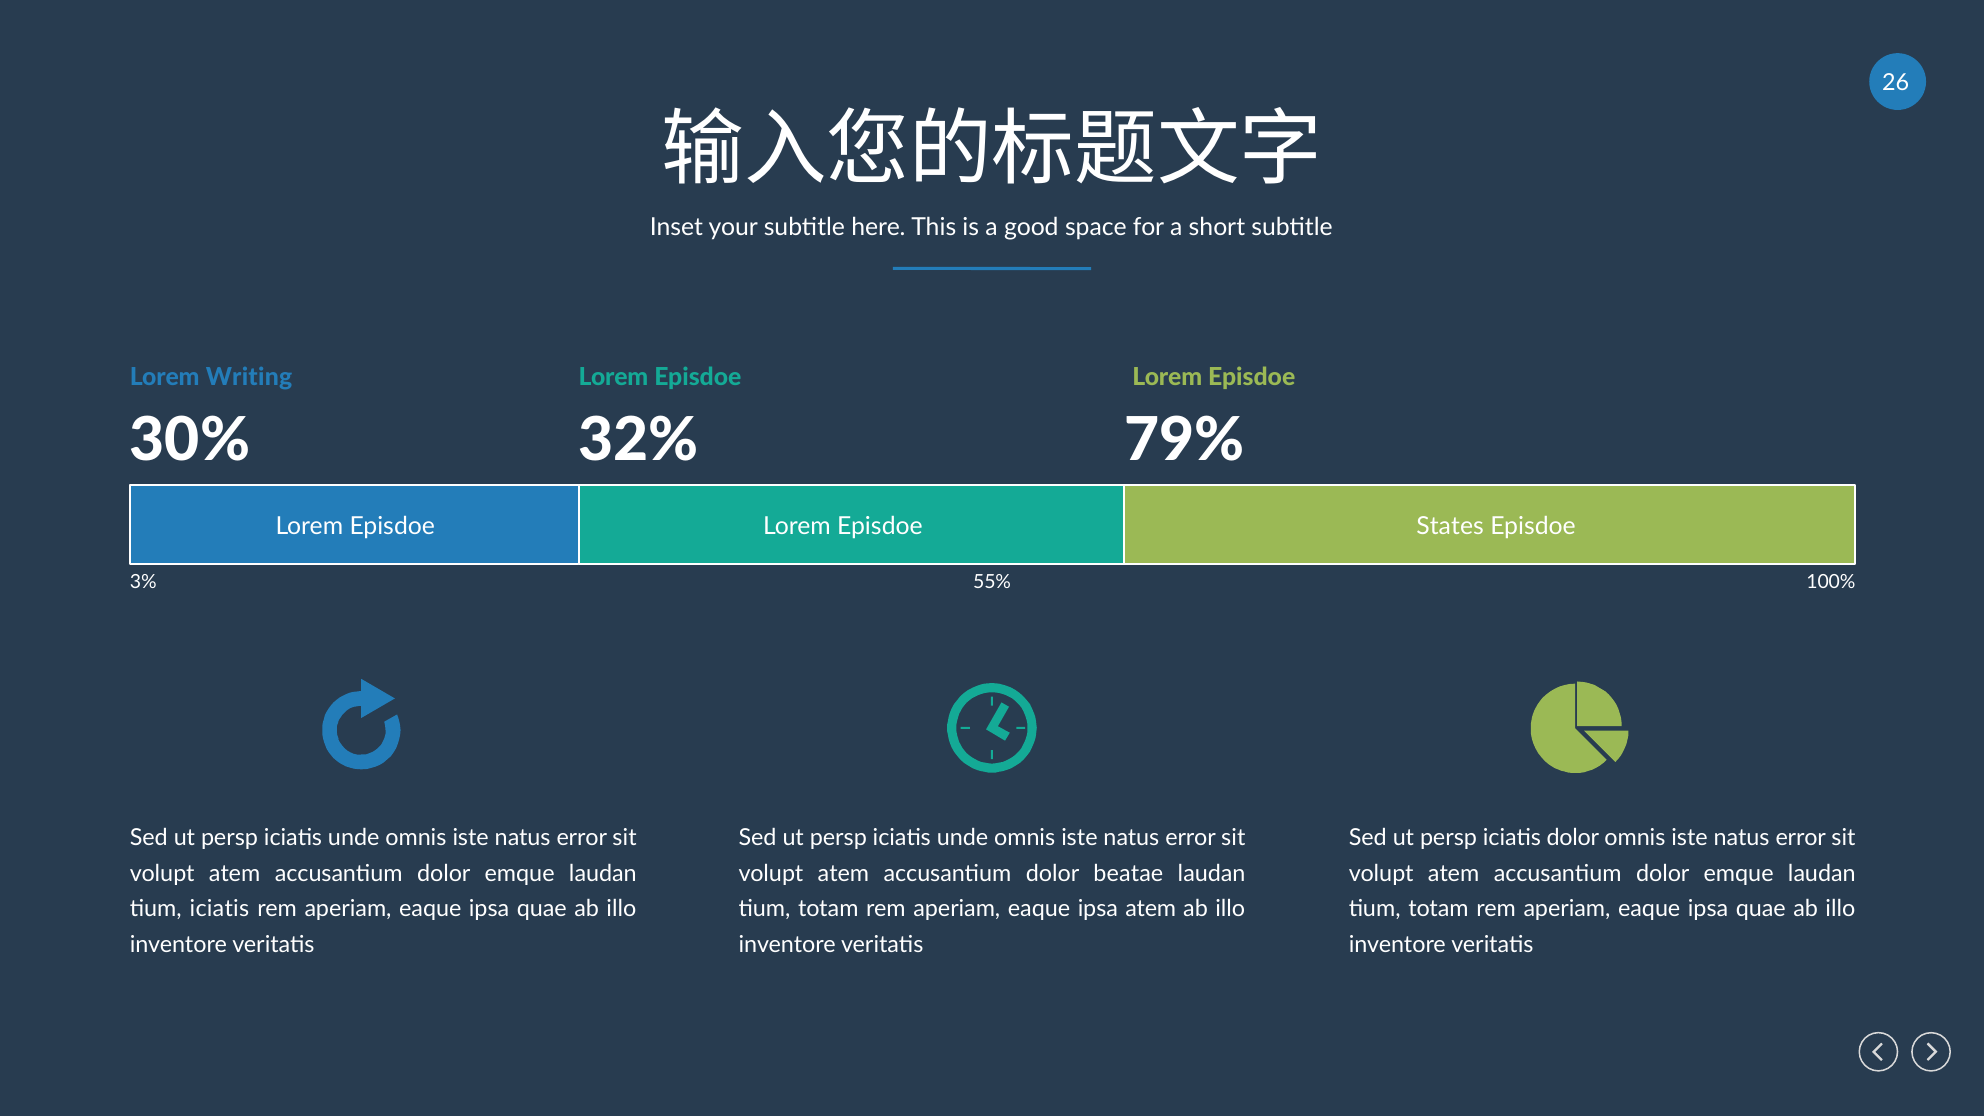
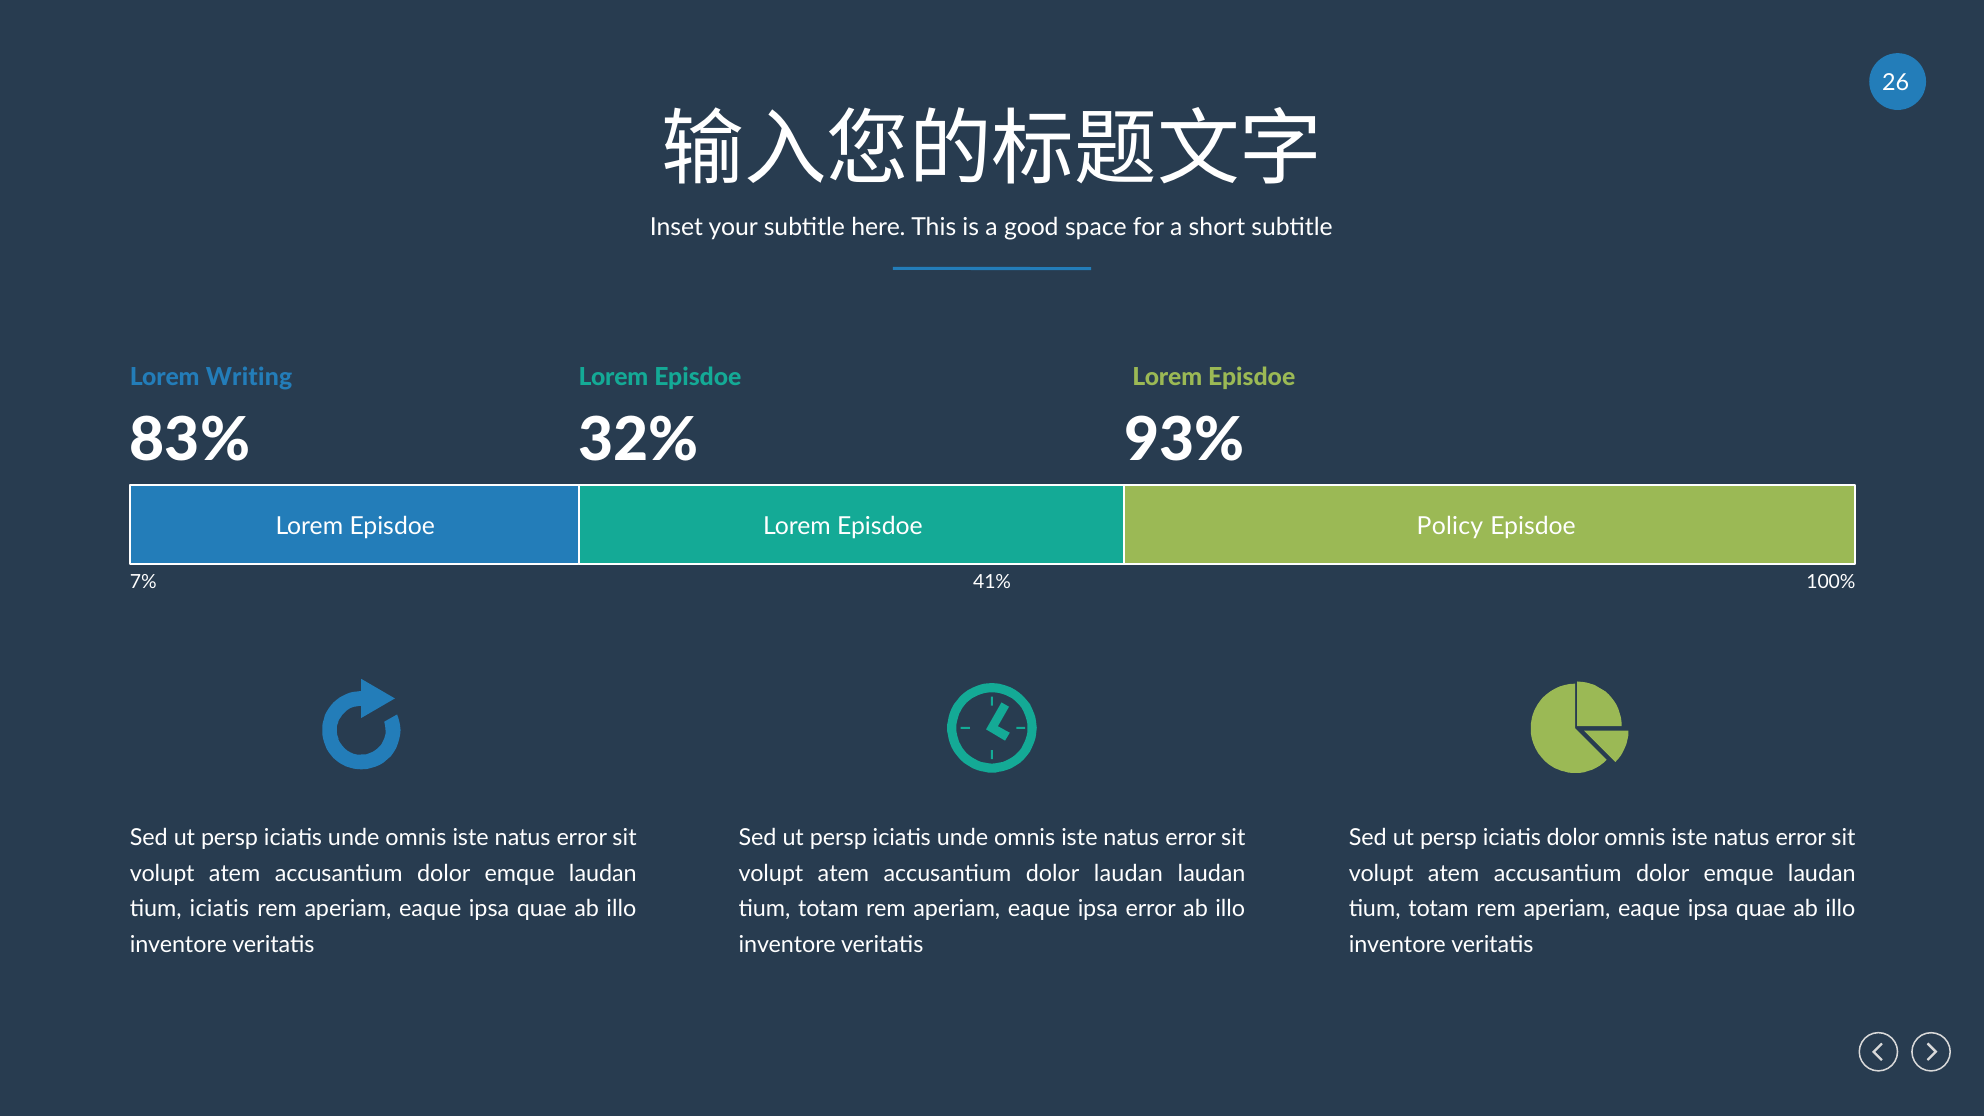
30%: 30% -> 83% (190, 440)
79%: 79% -> 93% (1184, 440)
States: States -> Policy (1450, 526)
3%: 3% -> 7% (143, 582)
55%: 55% -> 41% (992, 582)
dolor beatae: beatae -> laudan (1128, 873)
ipsa atem: atem -> error (1151, 909)
